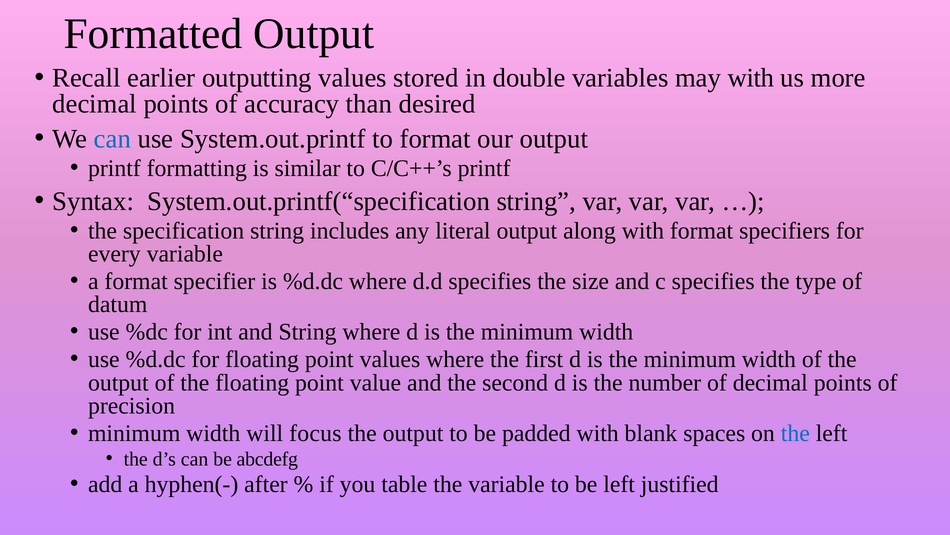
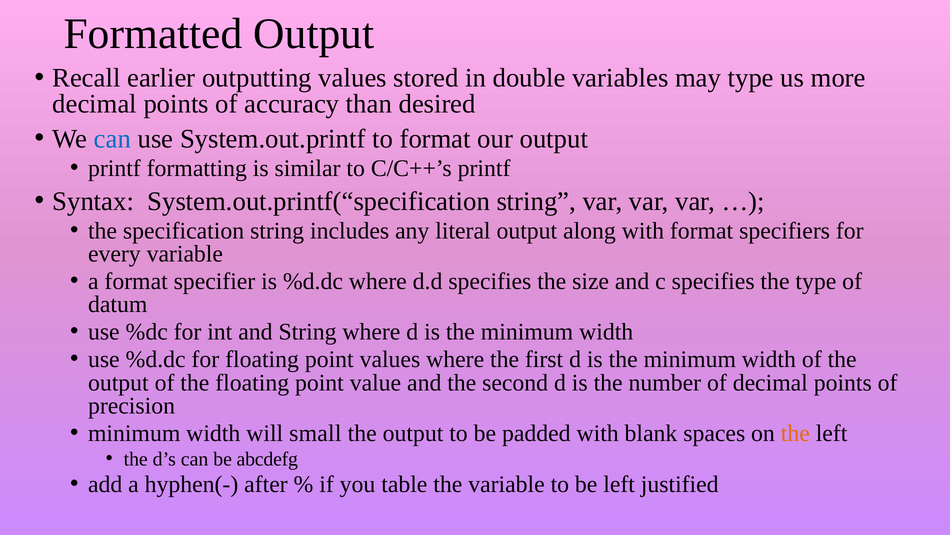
may with: with -> type (751, 78)
focus: focus -> small (315, 433)
the colour: blue -> orange (795, 433)
